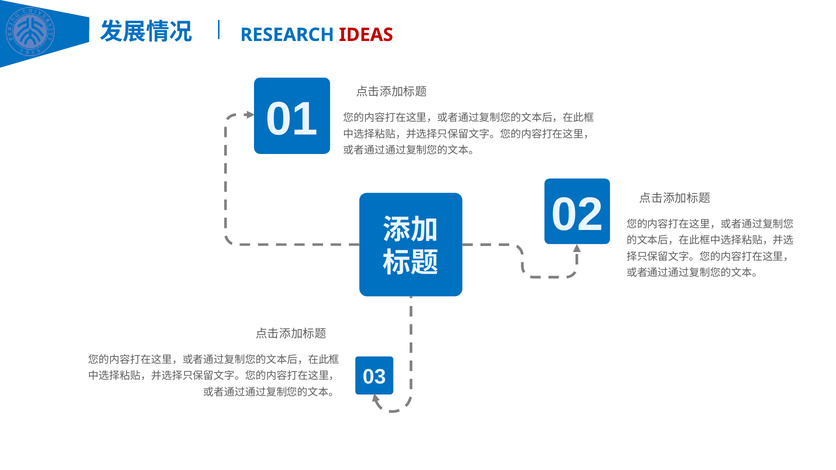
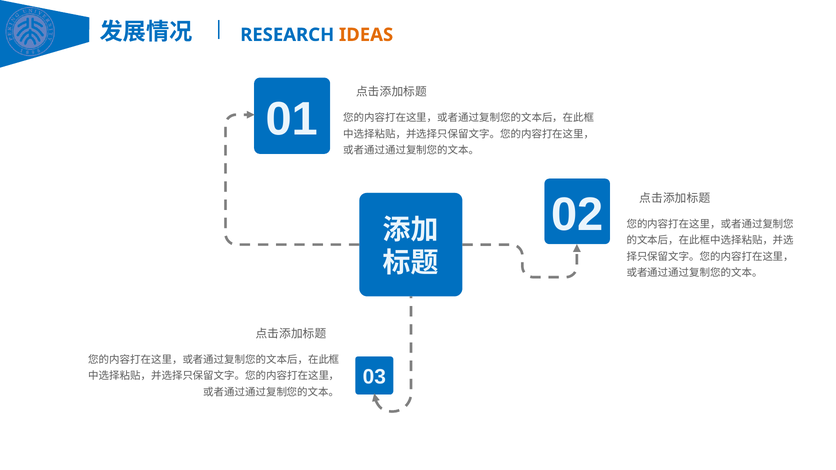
IDEAS colour: red -> orange (366, 35)
